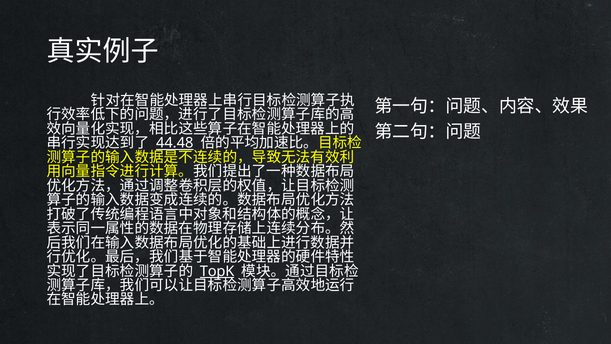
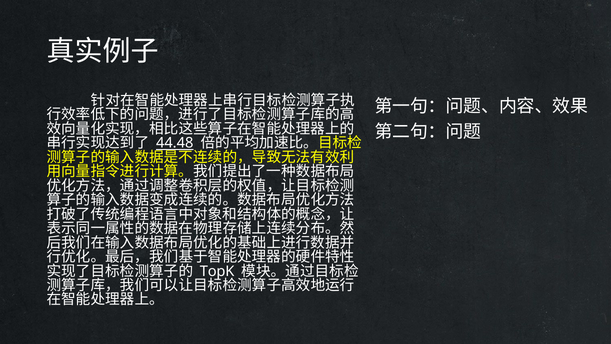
TopK underline: present -> none (217, 271)
